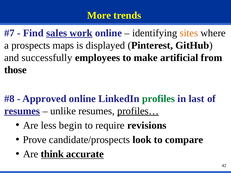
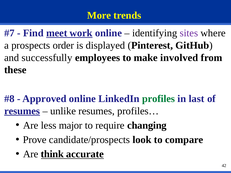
sales: sales -> meet (57, 33)
sites colour: orange -> purple (189, 33)
maps: maps -> order (63, 45)
artificial: artificial -> involved (179, 58)
those: those -> these (15, 70)
profiles… underline: present -> none (138, 111)
begin: begin -> major (71, 125)
revisions: revisions -> changing (147, 125)
